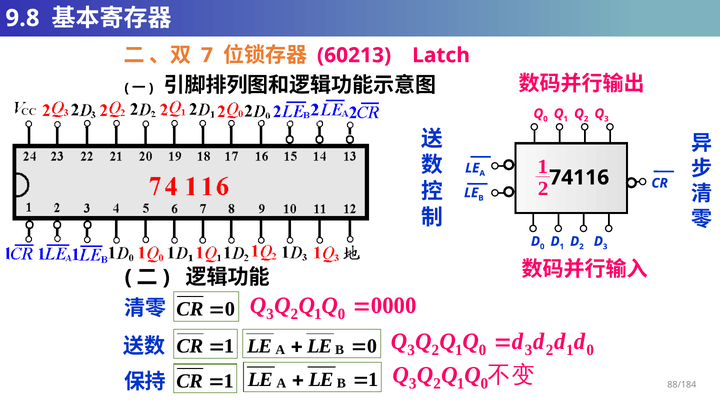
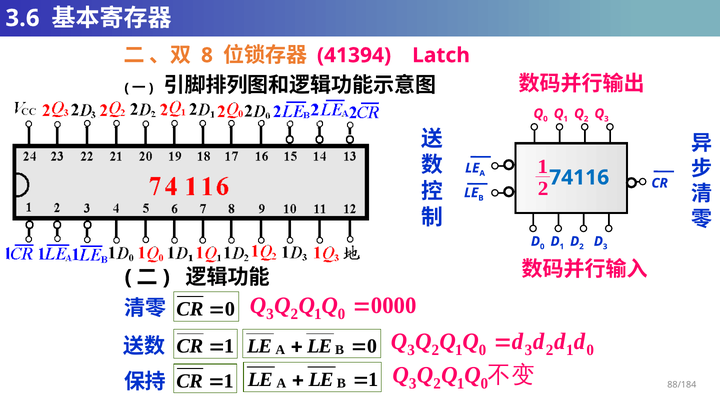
9.8: 9.8 -> 3.6 (22, 18)
7: 7 -> 8 (207, 55)
60213: 60213 -> 41394 (354, 55)
74116 colour: black -> blue (579, 177)
